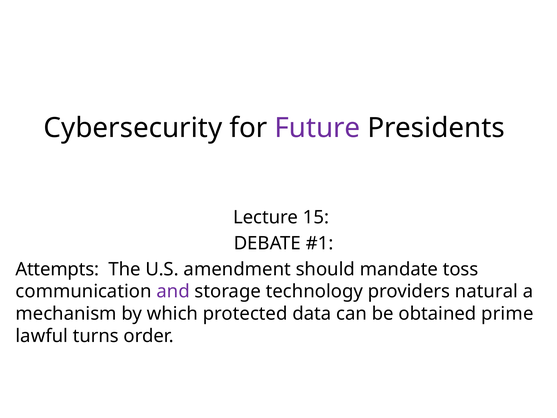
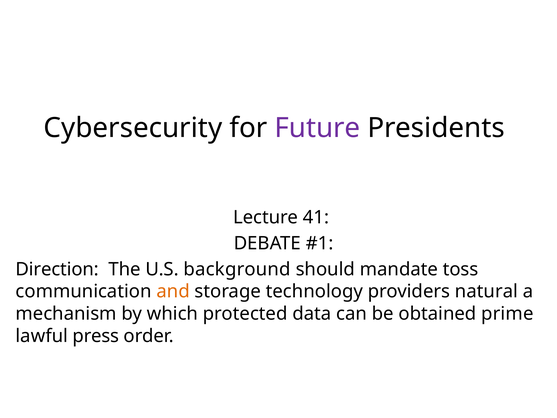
15: 15 -> 41 (316, 217)
Attempts: Attempts -> Direction (57, 269)
amendment: amendment -> background (237, 269)
and colour: purple -> orange (173, 291)
turns: turns -> press (96, 336)
